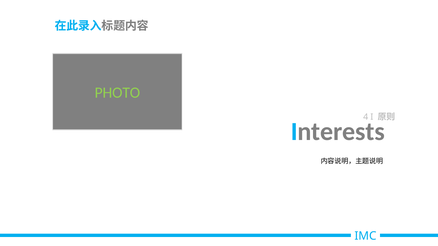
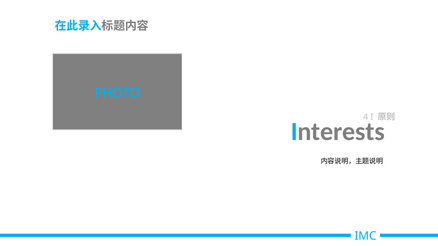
PHOTO colour: light green -> light blue (117, 93)
